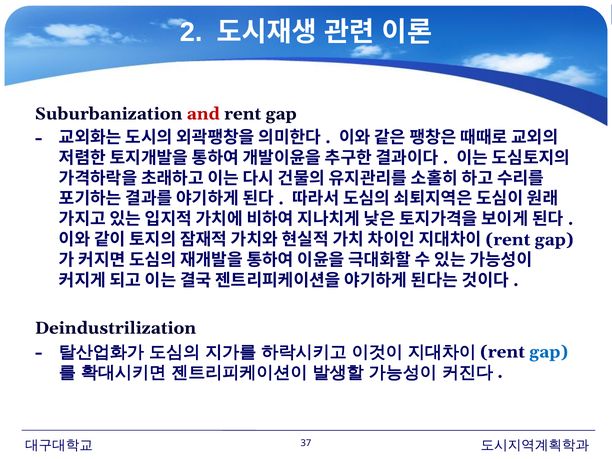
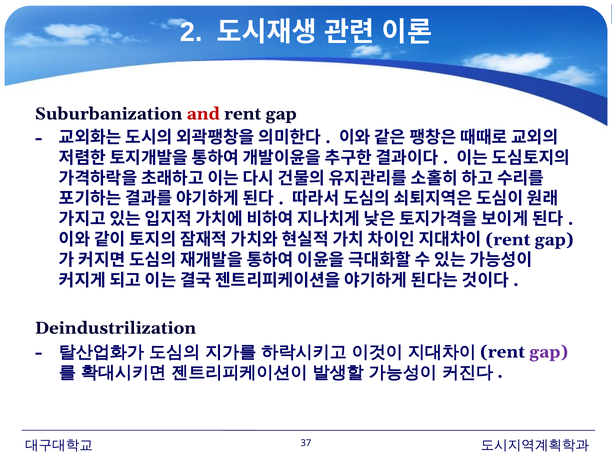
gap colour: blue -> purple (549, 352)
